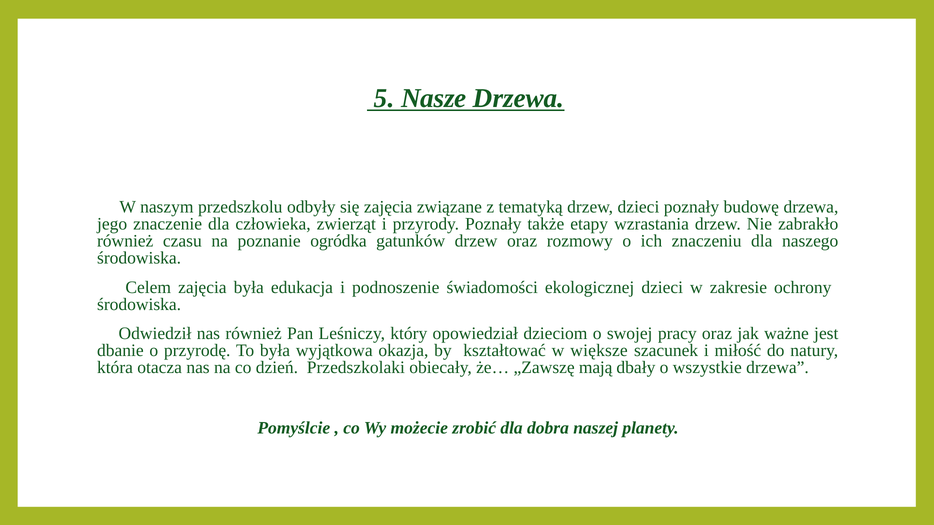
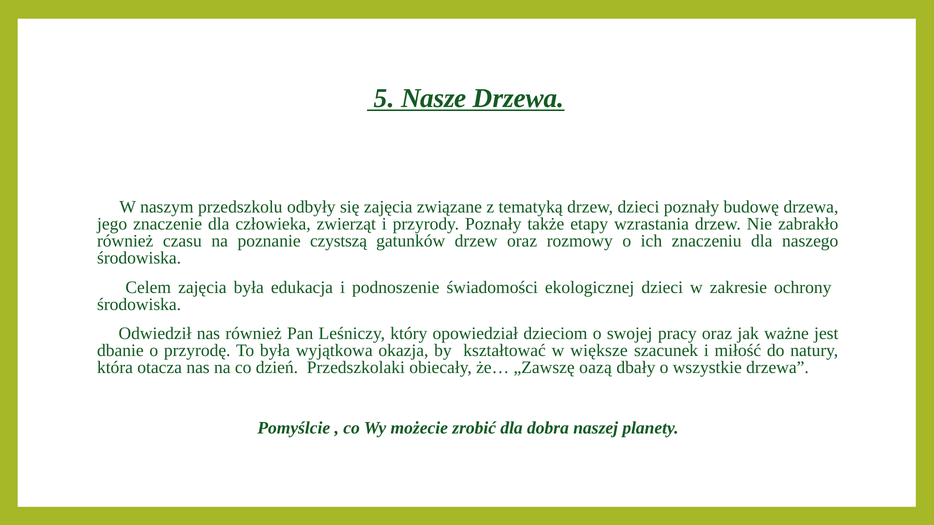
ogródka: ogródka -> czystszą (339, 241)
mają: mają -> oazą (596, 368)
